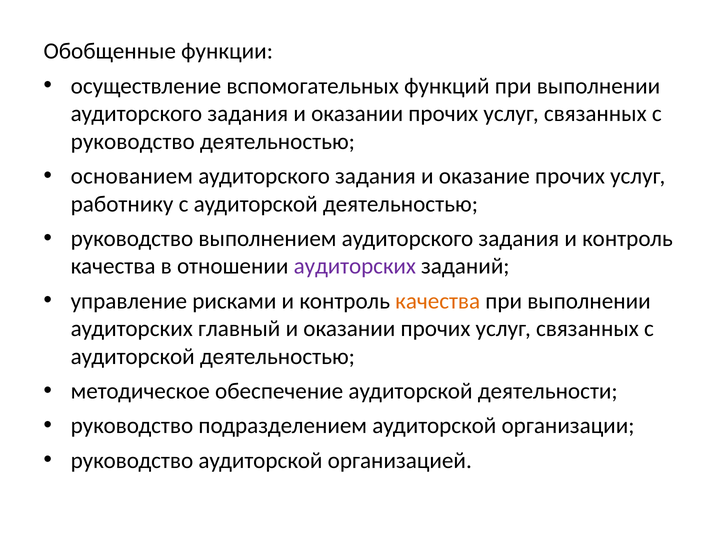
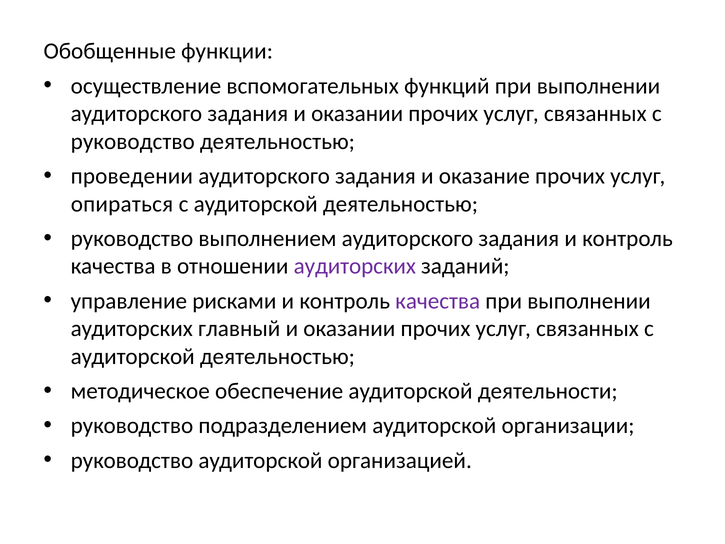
основанием: основанием -> проведении (132, 176)
работнику: работнику -> опираться (122, 204)
качества colour: orange -> purple (438, 301)
